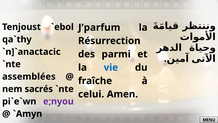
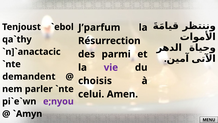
vie colour: blue -> purple (111, 67)
assemblées: assemblées -> demandent (29, 76)
fraîche: fraîche -> choisis (95, 81)
sacrés: sacrés -> parler (39, 89)
